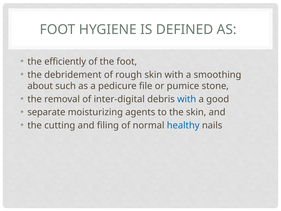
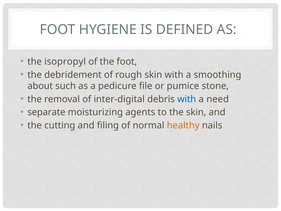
efficiently: efficiently -> isopropyl (65, 62)
good: good -> need (218, 99)
healthy colour: blue -> orange (183, 125)
